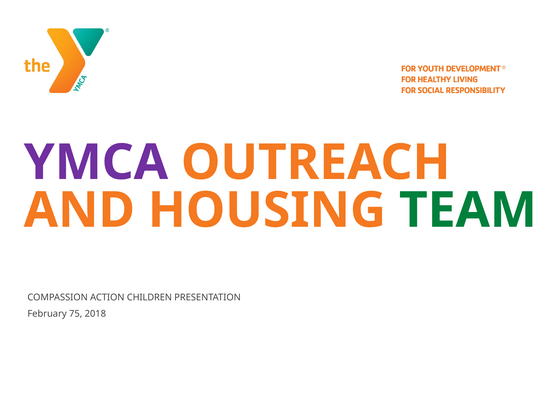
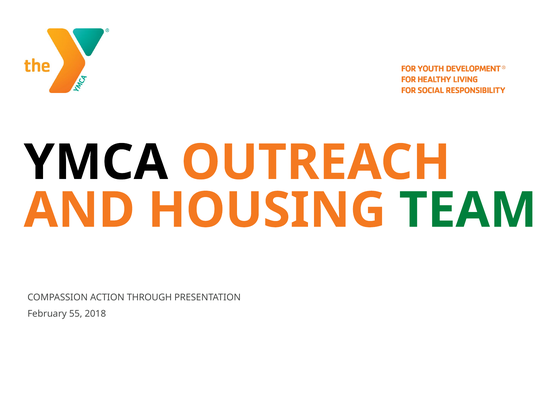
YMCA colour: purple -> black (96, 163)
CHILDREN: CHILDREN -> THROUGH (149, 298)
75: 75 -> 55 (76, 314)
